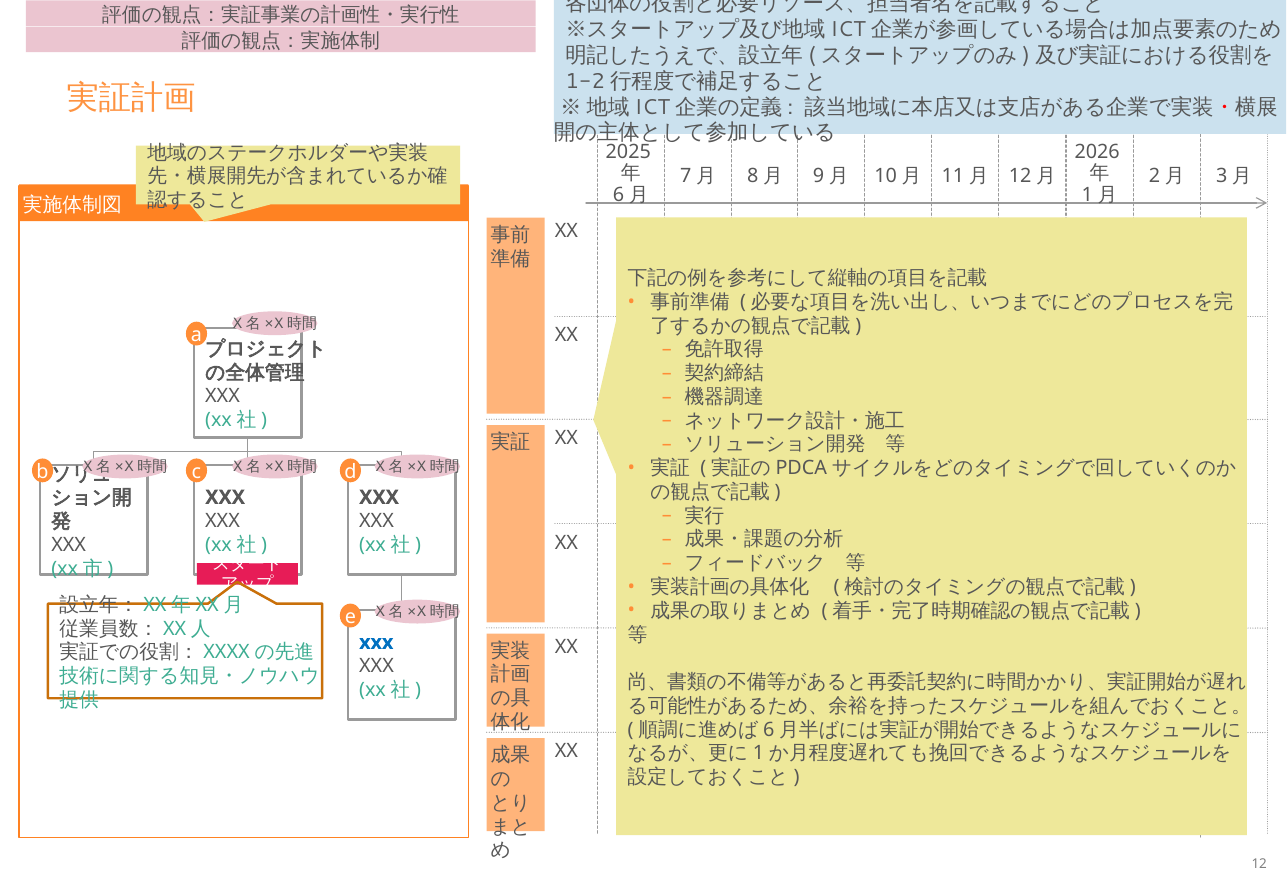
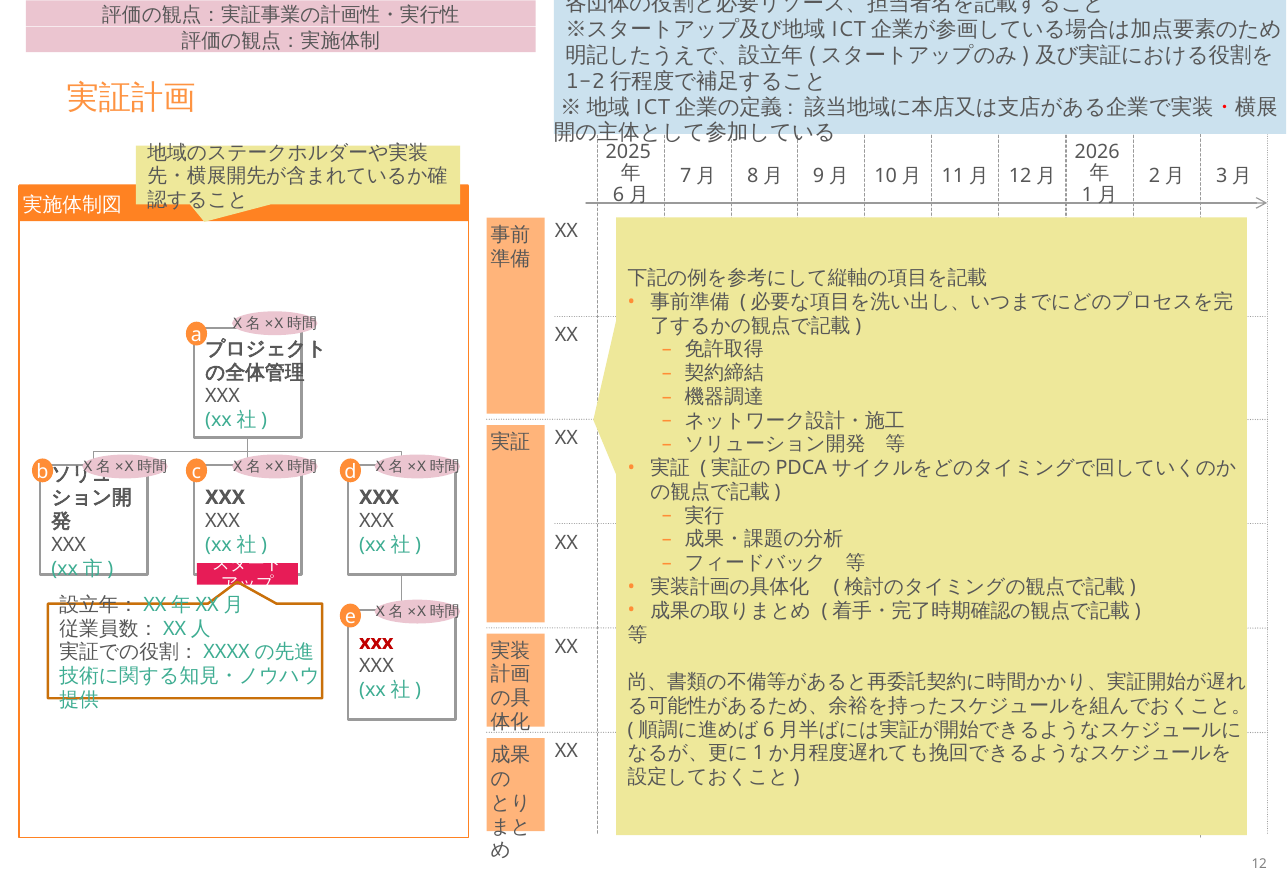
xxx colour: blue -> red (376, 642)
